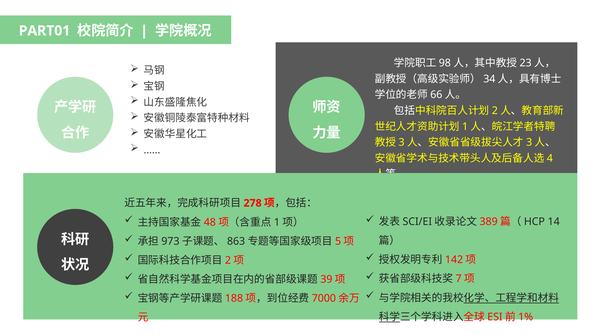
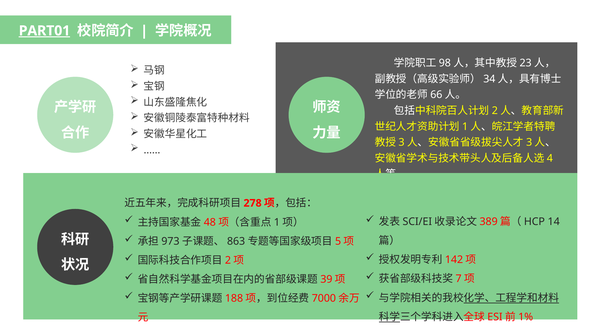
PART01 underline: none -> present (44, 31)
